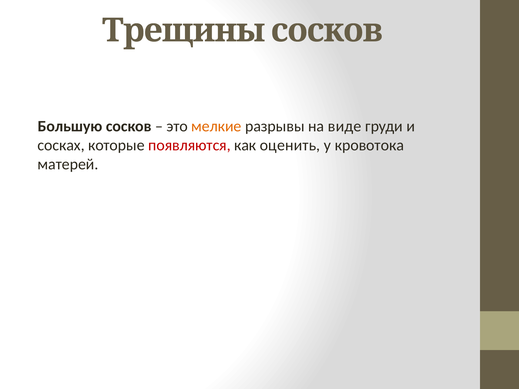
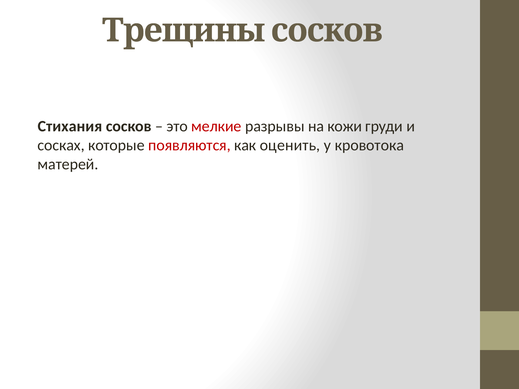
Большую: Большую -> Стихания (70, 126)
мелкие colour: orange -> red (216, 126)
виде: виде -> кожи (345, 126)
